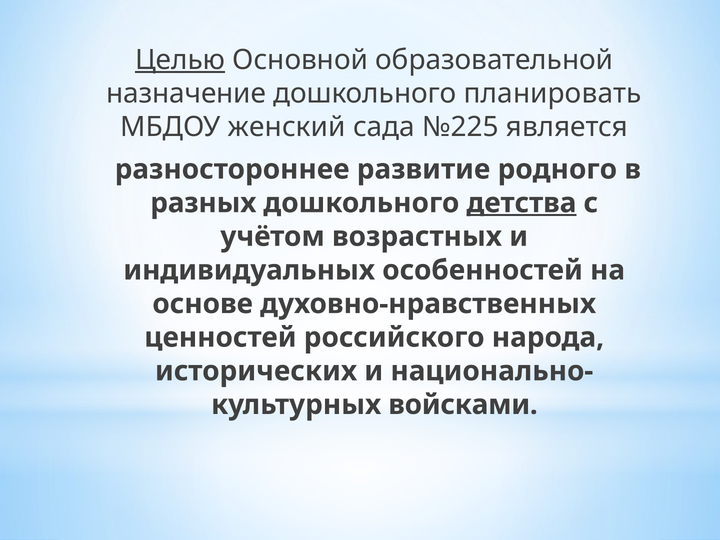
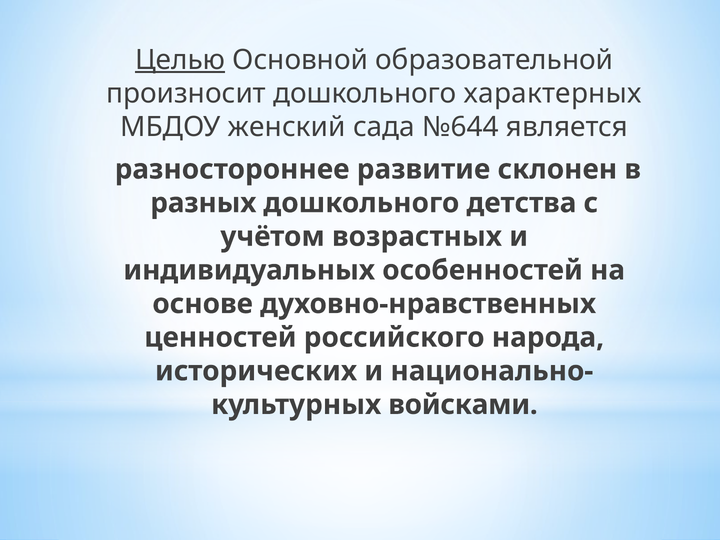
назначение: назначение -> произносит (186, 94)
планировать: планировать -> характерных (553, 94)
№225: №225 -> №644 (460, 127)
родного: родного -> склонен (557, 169)
детства underline: present -> none (521, 203)
